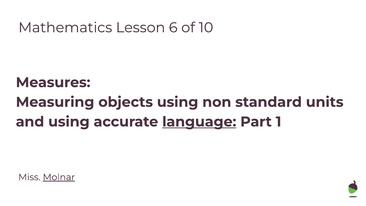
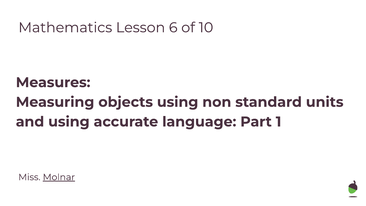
language underline: present -> none (199, 122)
